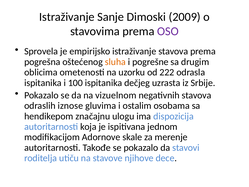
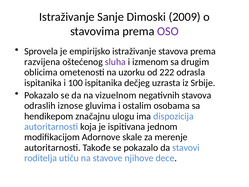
pogrešna: pogrešna -> razvijena (42, 62)
sluha colour: orange -> purple (115, 62)
pogrešne: pogrešne -> izmenom (150, 62)
